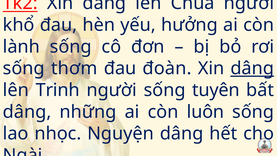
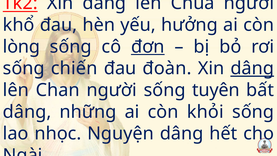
lành: lành -> lòng (21, 47)
đơn underline: none -> present (148, 47)
thơm: thơm -> chiến (74, 68)
Trinh: Trinh -> Chan (58, 90)
luôn: luôn -> khỏi (205, 112)
